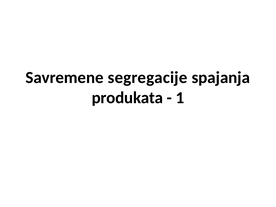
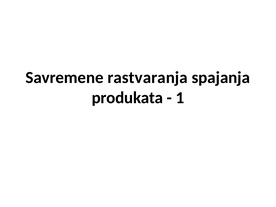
segregacije: segregacije -> rastvaranja (148, 78)
